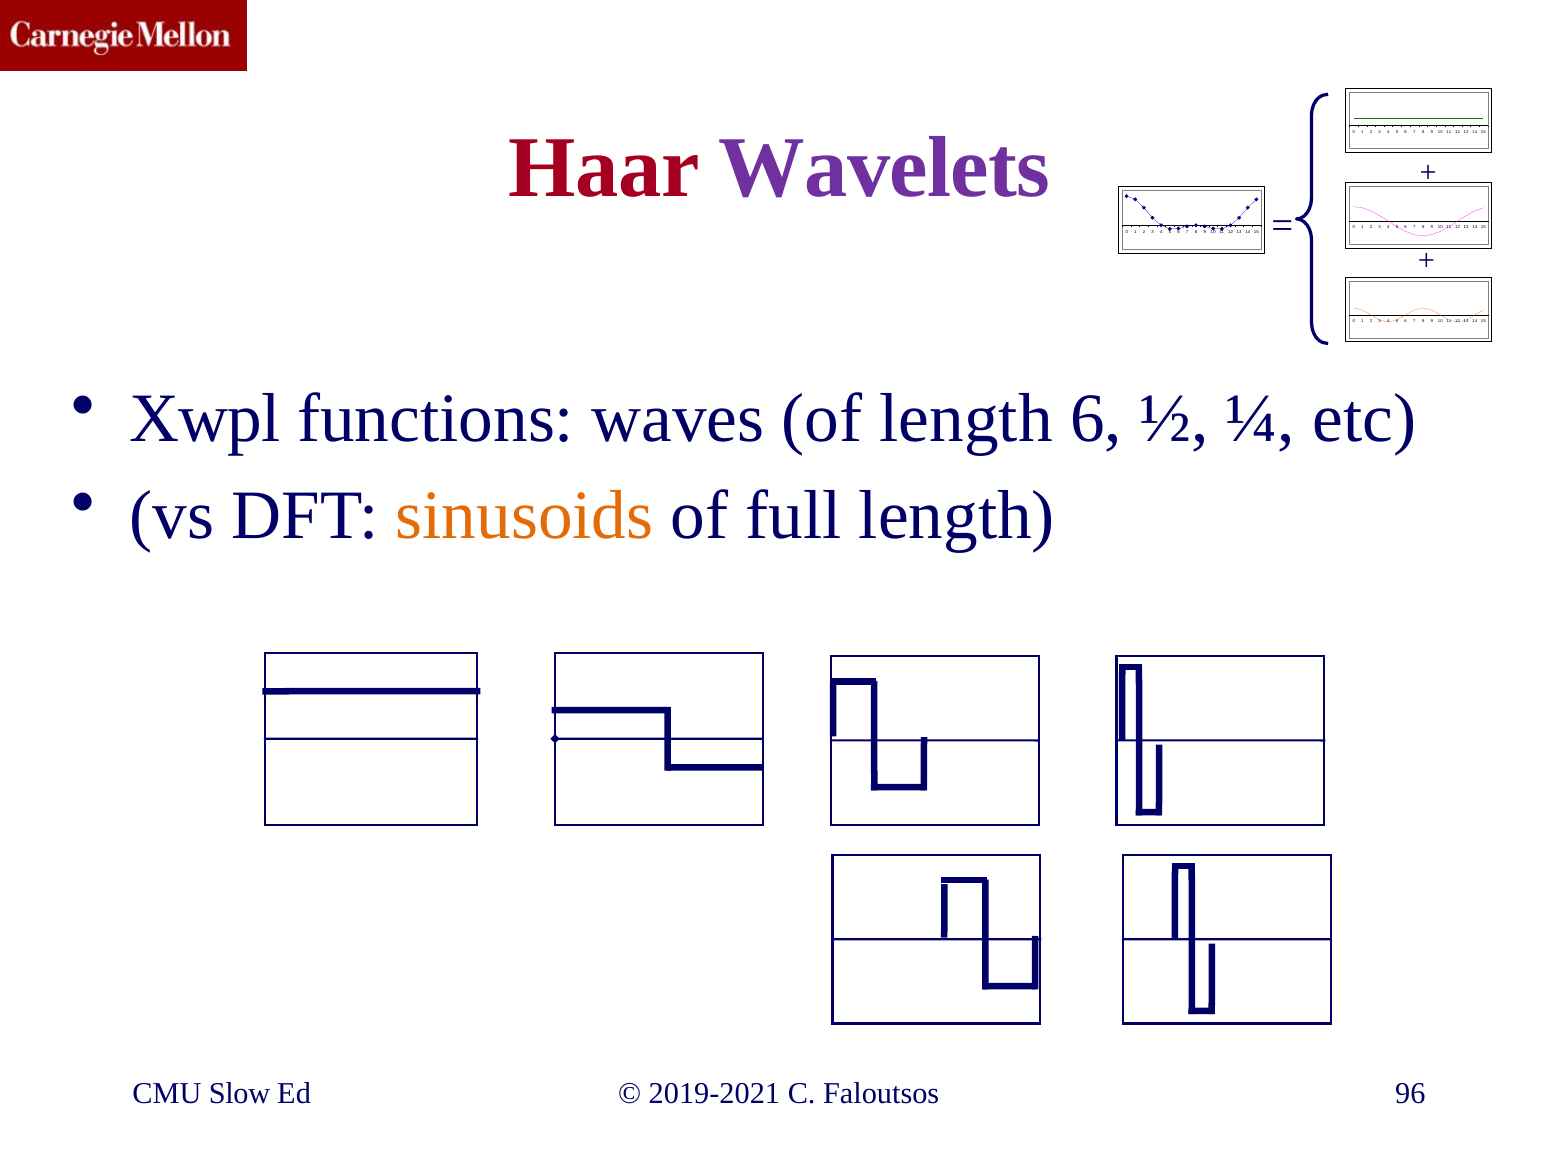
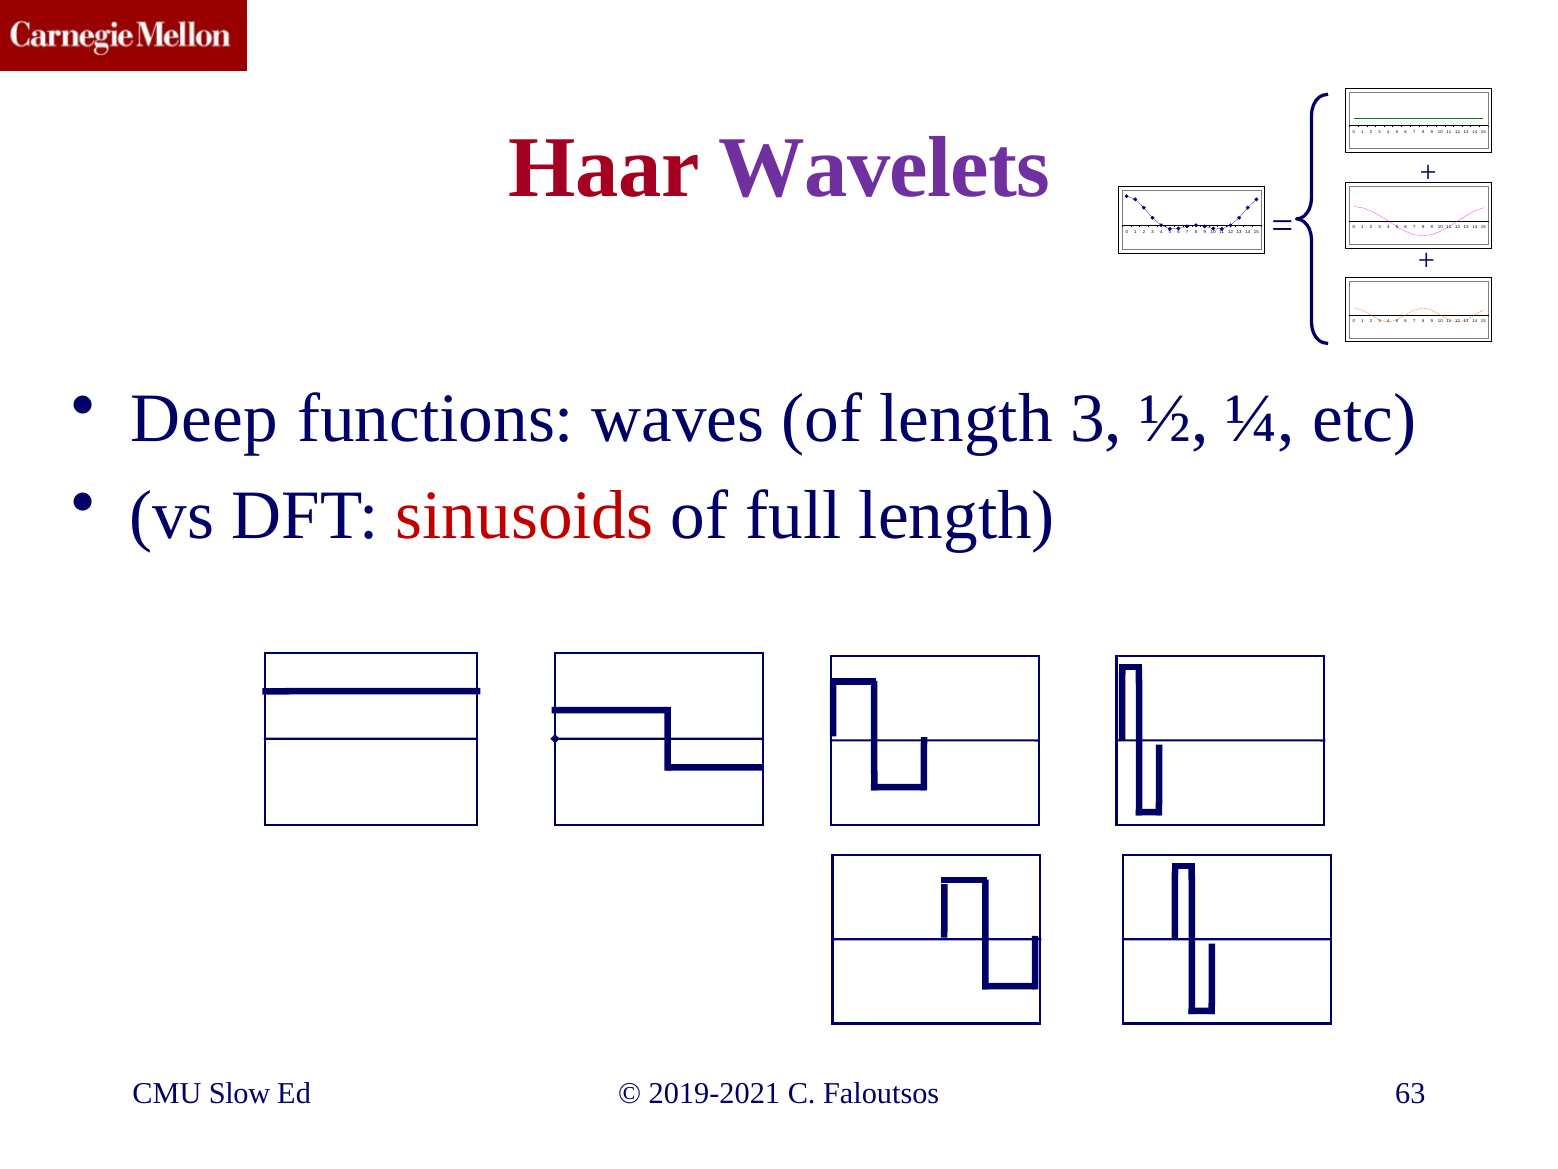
Xwpl: Xwpl -> Deep (204, 418)
length 6: 6 -> 3 (1096, 418)
sinusoids colour: orange -> red (525, 515)
96: 96 -> 63 (1410, 1093)
